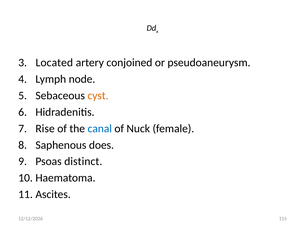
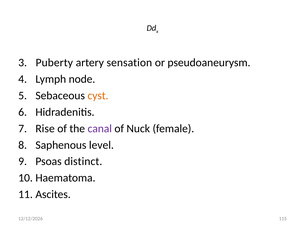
Located: Located -> Puberty (54, 63)
conjoined: conjoined -> sensation (129, 63)
canal colour: blue -> purple (100, 128)
does: does -> level (101, 145)
